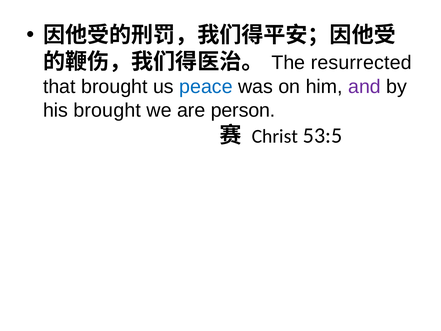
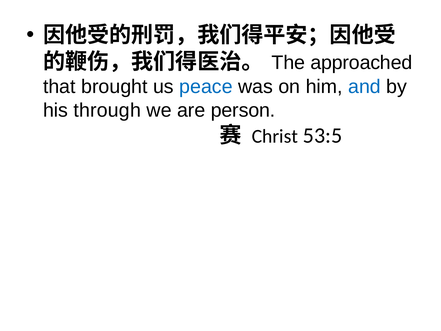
resurrected: resurrected -> approached (361, 63)
and colour: purple -> blue (364, 87)
his brought: brought -> through (107, 110)
